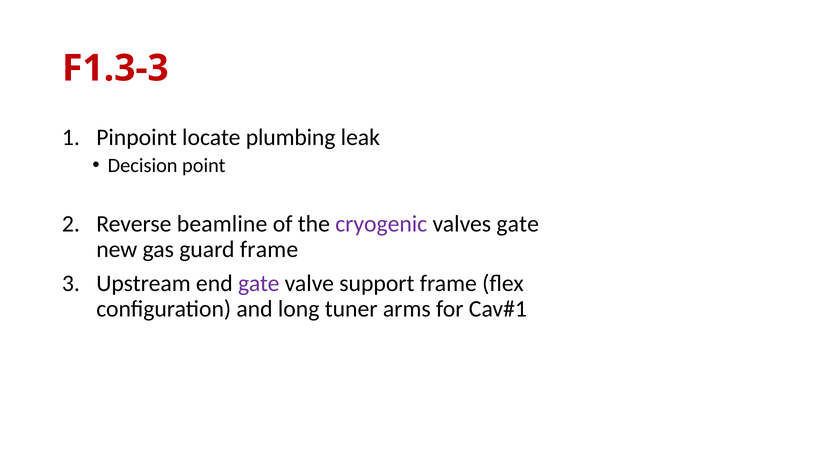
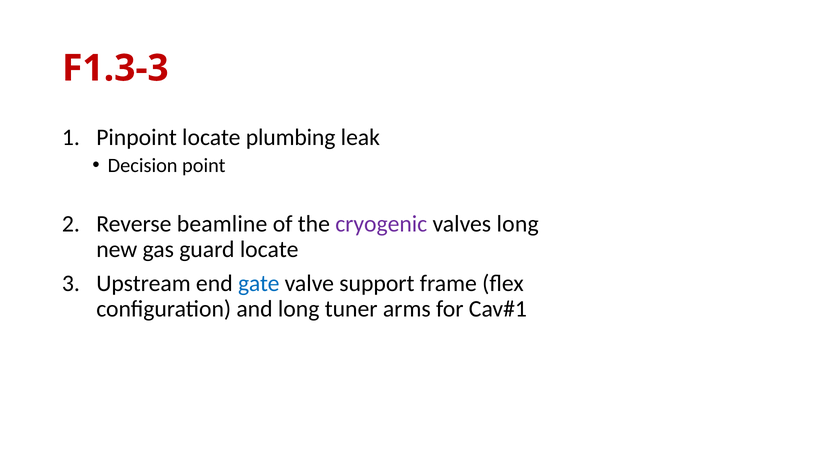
valves gate: gate -> long (518, 224)
guard frame: frame -> locate (269, 249)
gate colour: purple -> blue (259, 284)
